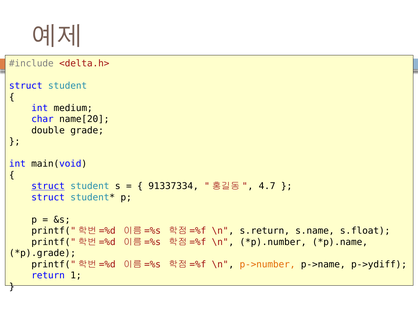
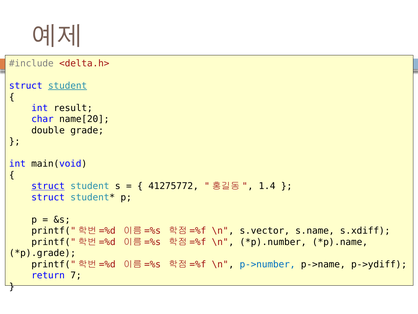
student underline: none -> present (68, 86)
medium: medium -> result (73, 108)
91337334: 91337334 -> 41275772 (173, 186)
4.7: 4.7 -> 1.4 (267, 186)
s.return: s.return -> s.vector (265, 230)
s.float: s.float -> s.xdiff (365, 230)
p->number colour: orange -> blue (267, 264)
1: 1 -> 7 (76, 275)
